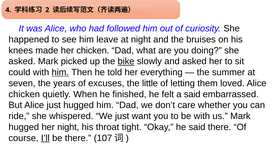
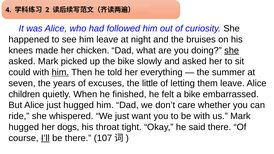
she underline: none -> present (232, 50)
bike underline: present -> none (126, 61)
them loved: loved -> leave (232, 83)
chicken: chicken -> children (24, 94)
a said: said -> bike (192, 94)
her night: night -> dogs (68, 127)
